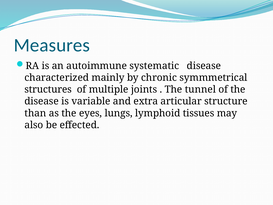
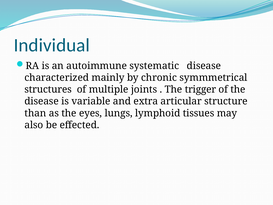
Measures: Measures -> Individual (52, 45)
tunnel: tunnel -> trigger (200, 89)
